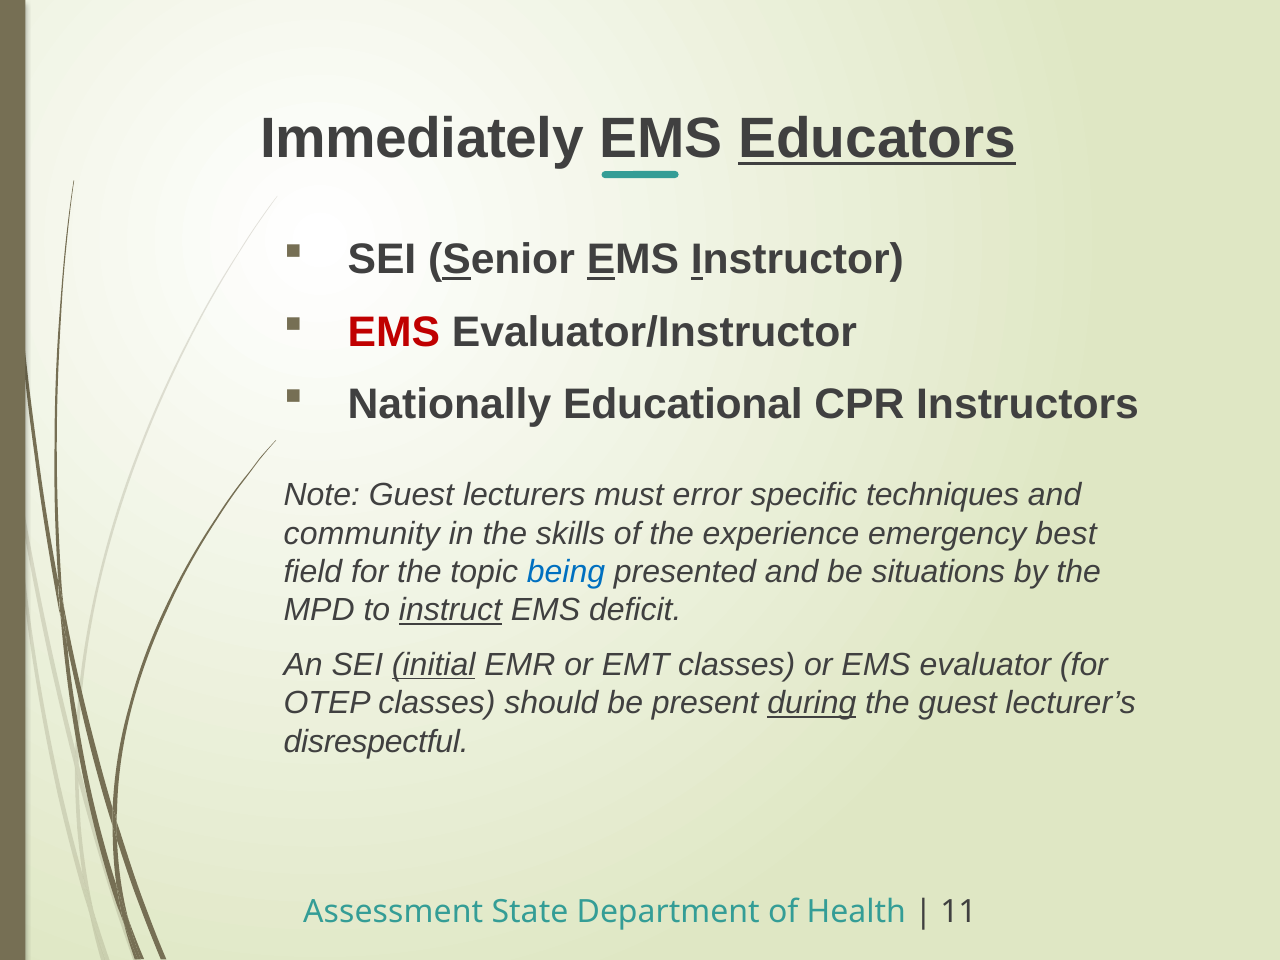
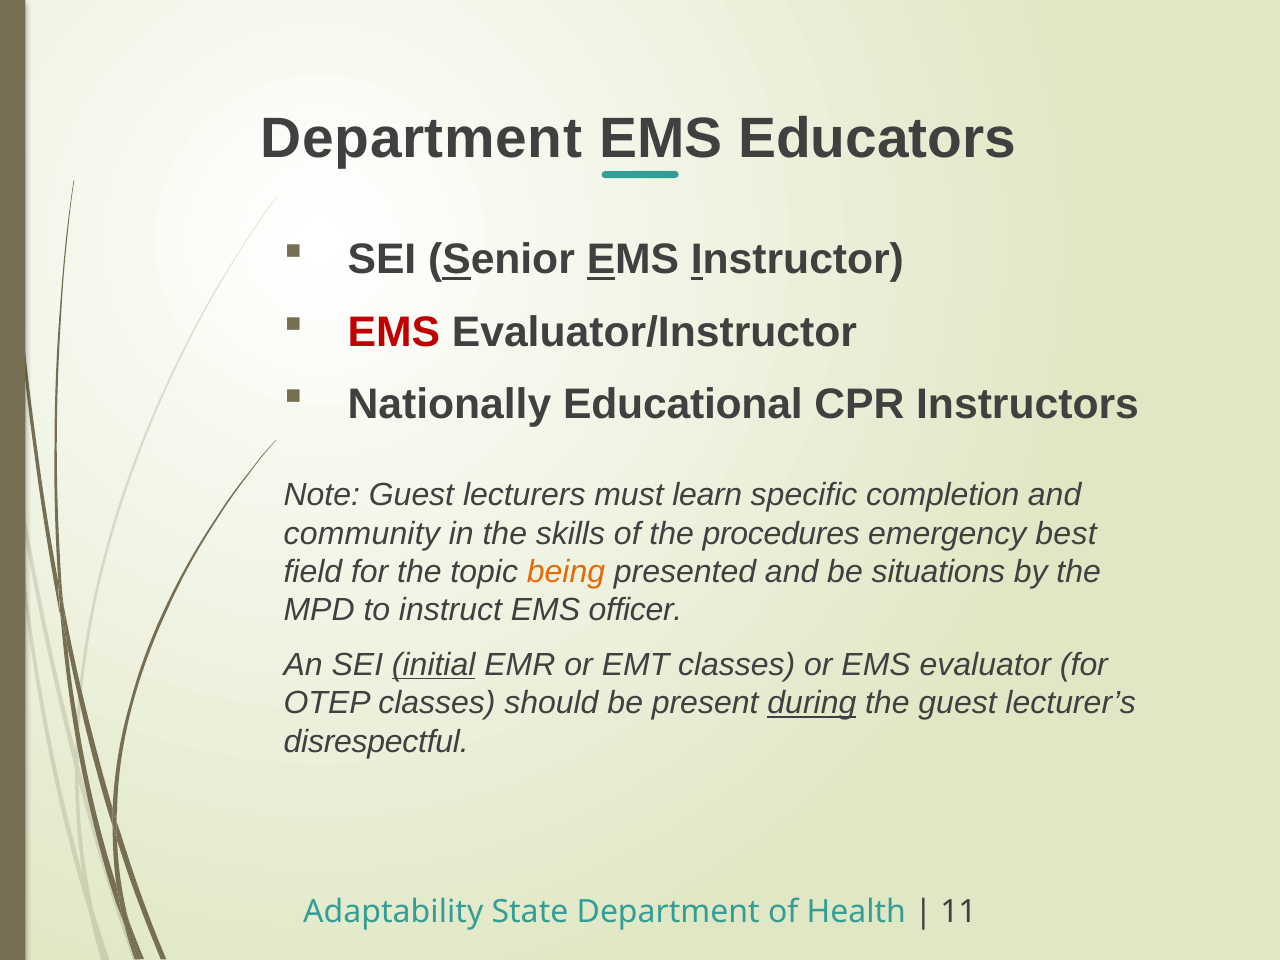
Immediately: Immediately -> Department (421, 139)
Educators underline: present -> none (877, 139)
error: error -> learn (707, 495)
techniques: techniques -> completion (943, 495)
experience: experience -> procedures (781, 534)
being colour: blue -> orange (566, 572)
instruct underline: present -> none (450, 610)
deficit: deficit -> officer (635, 610)
Assessment: Assessment -> Adaptability (393, 912)
